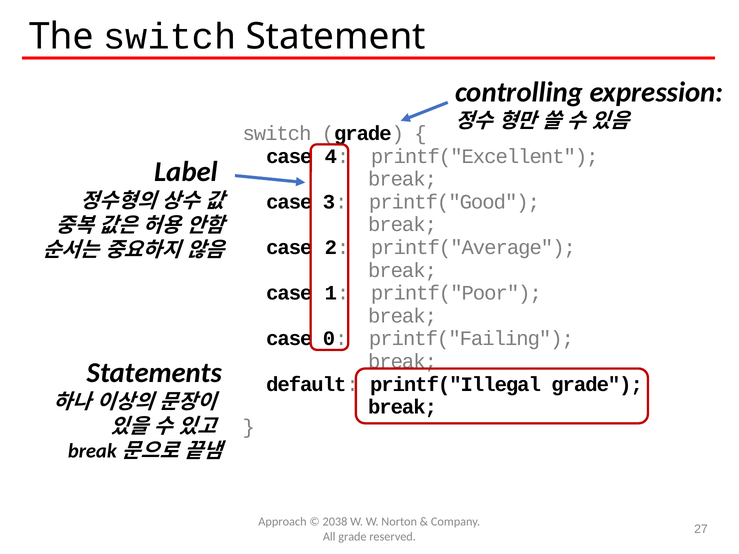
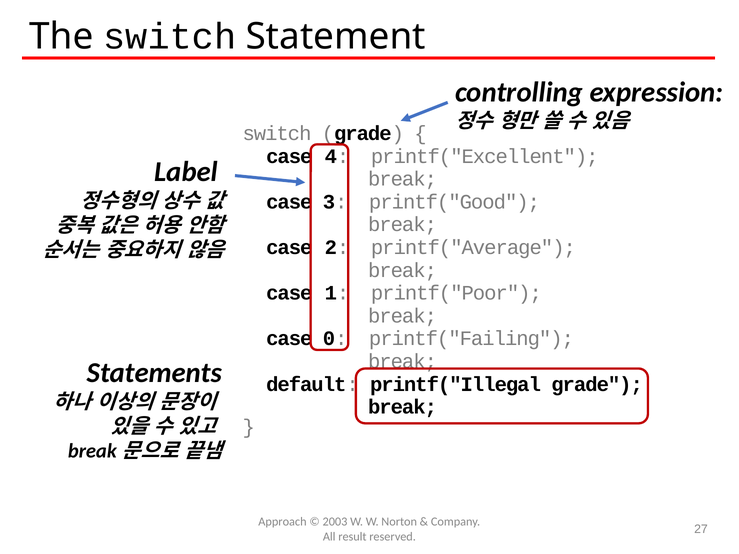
2038: 2038 -> 2003 (335, 522)
All grade: grade -> result (352, 537)
